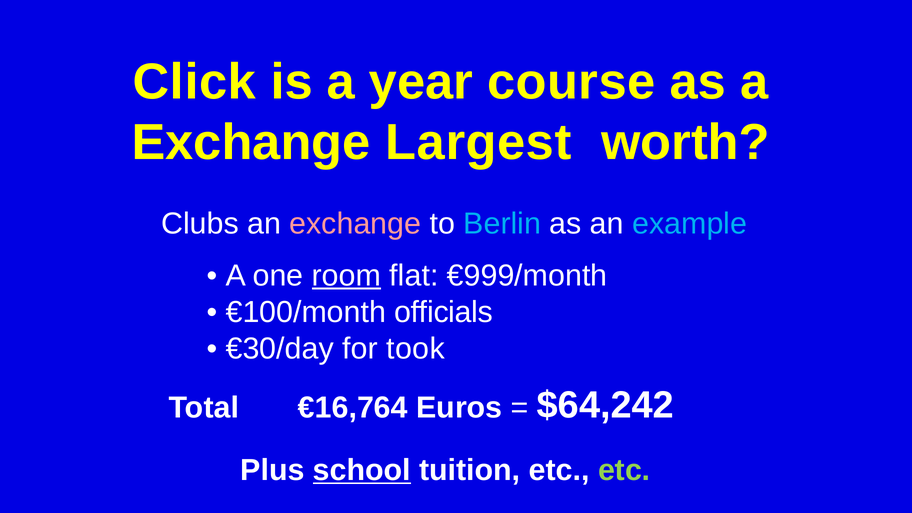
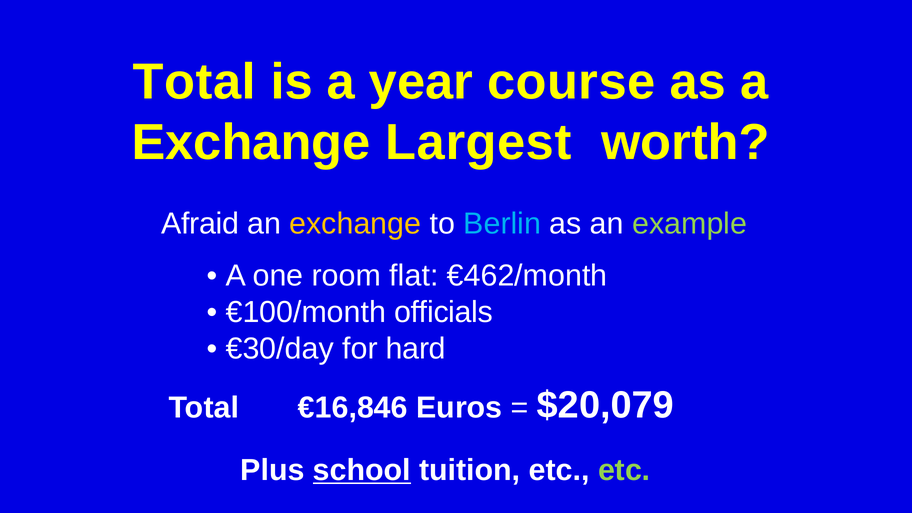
Click: Click -> Total (194, 82)
Clubs: Clubs -> Afraid (200, 224)
exchange colour: pink -> yellow (355, 224)
example colour: light blue -> light green (690, 224)
room underline: present -> none (346, 276)
€999/month: €999/month -> €462/month (527, 276)
took: took -> hard (416, 349)
€16,764: €16,764 -> €16,846 (353, 408)
$64,242: $64,242 -> $20,079 (605, 405)
